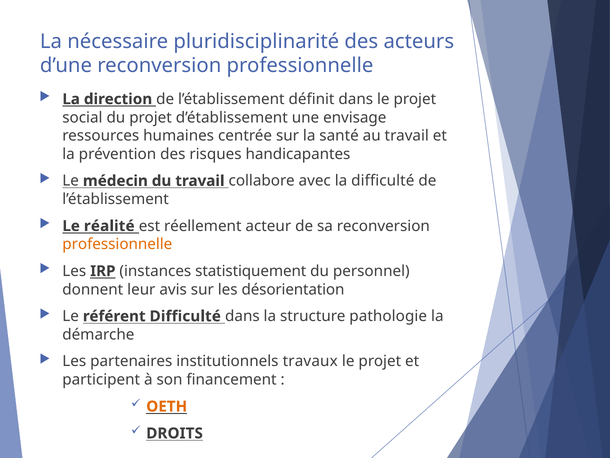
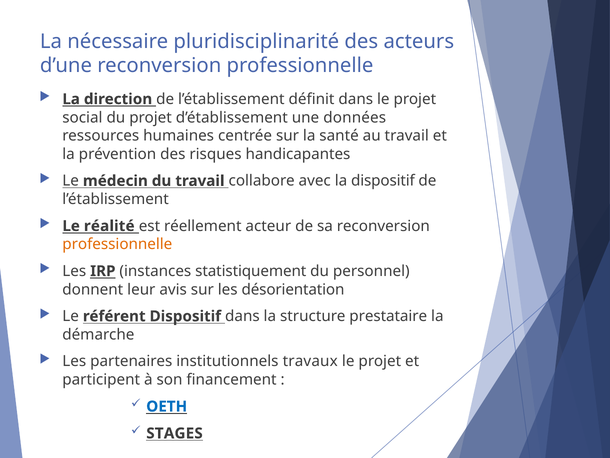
envisage: envisage -> données (355, 117)
la difficulté: difficulté -> dispositif (383, 181)
référent Difficulté: Difficulté -> Dispositif (185, 316)
pathologie: pathologie -> prestataire (388, 316)
OETH colour: orange -> blue (167, 406)
DROITS: DROITS -> STAGES (175, 433)
